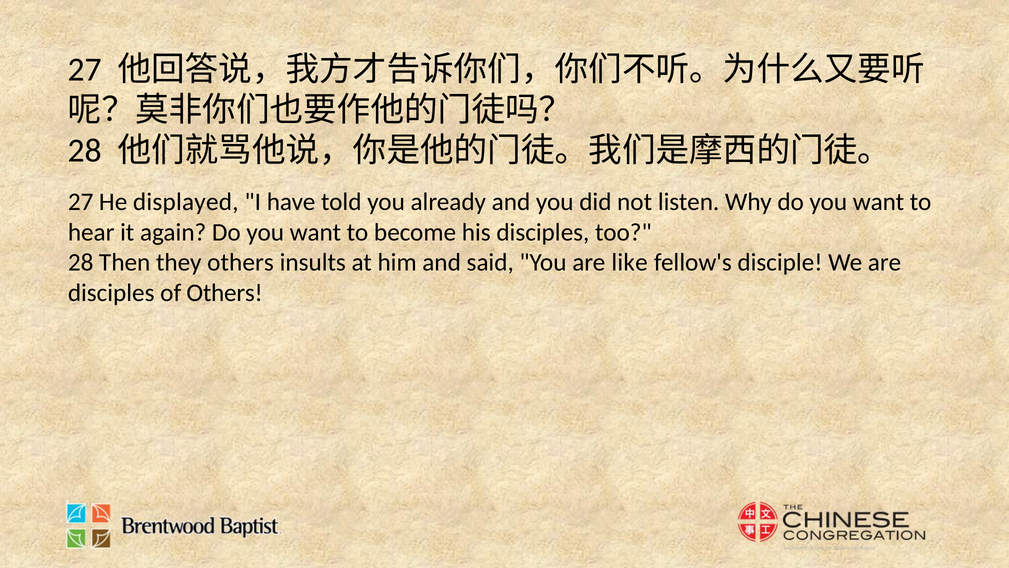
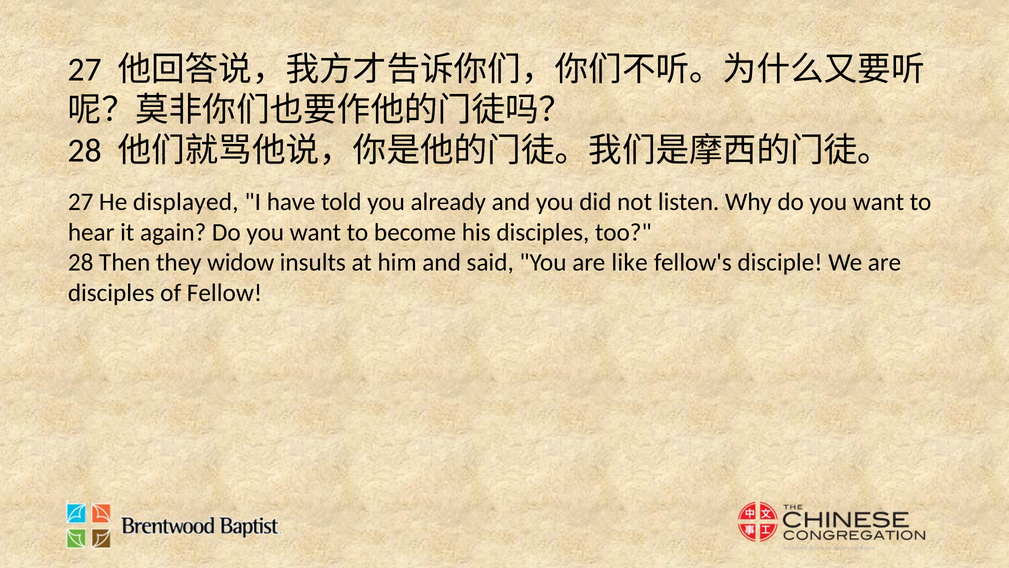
they others: others -> widow (241, 262)
of Others: Others -> Fellow (224, 293)
